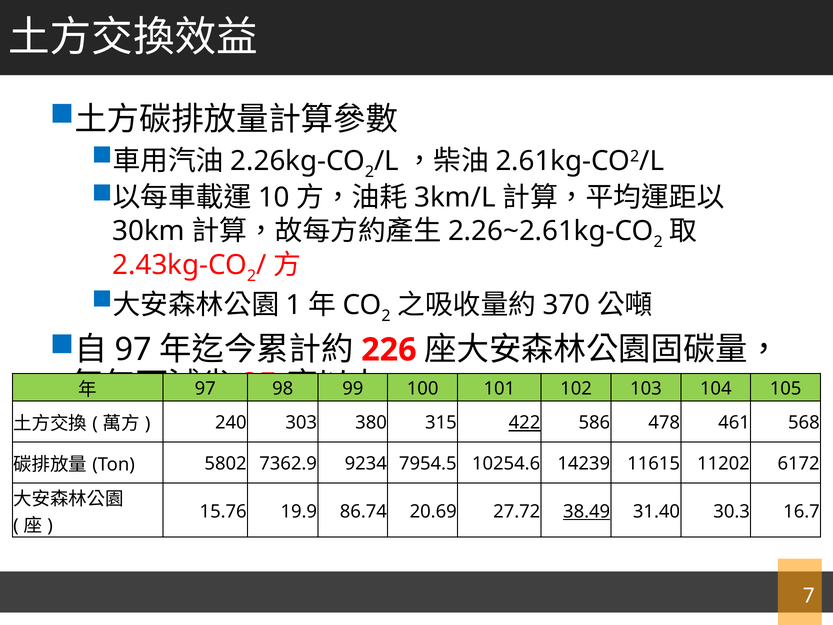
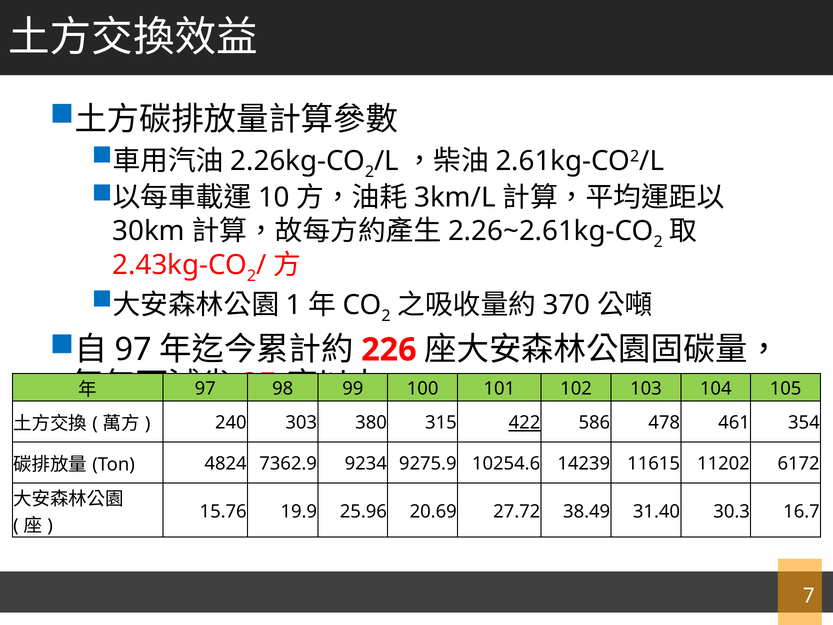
568: 568 -> 354 (804, 423)
5802: 5802 -> 4824 (226, 464)
7954.5: 7954.5 -> 9275.9 (428, 464)
86.74: 86.74 -> 25.96 (363, 511)
38.49 underline: present -> none (587, 511)
